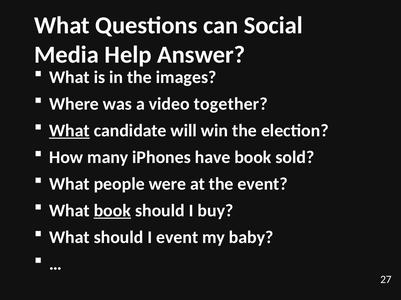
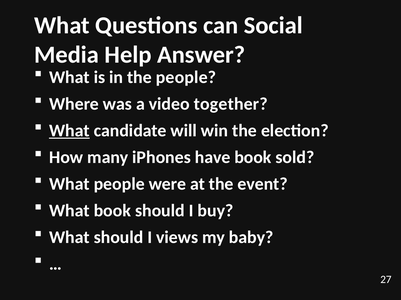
the images: images -> people (186, 77)
book underline: present -> none (112, 211)
I event: event -> views (177, 238)
